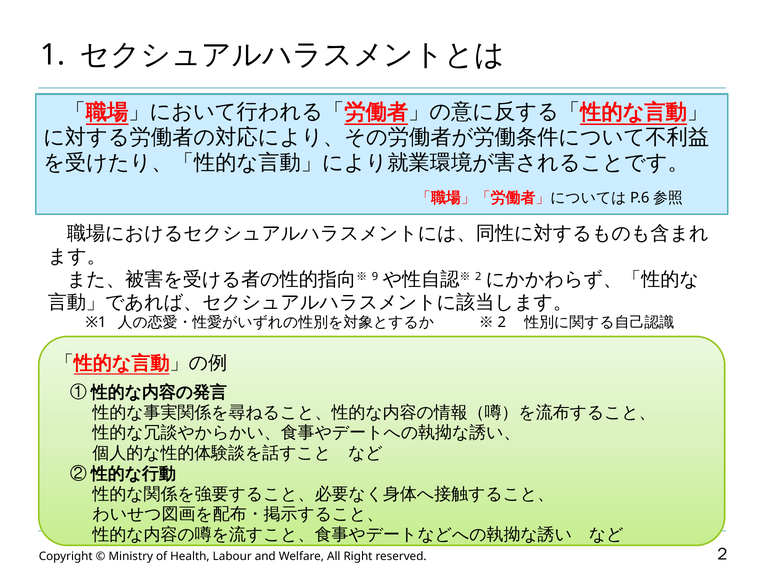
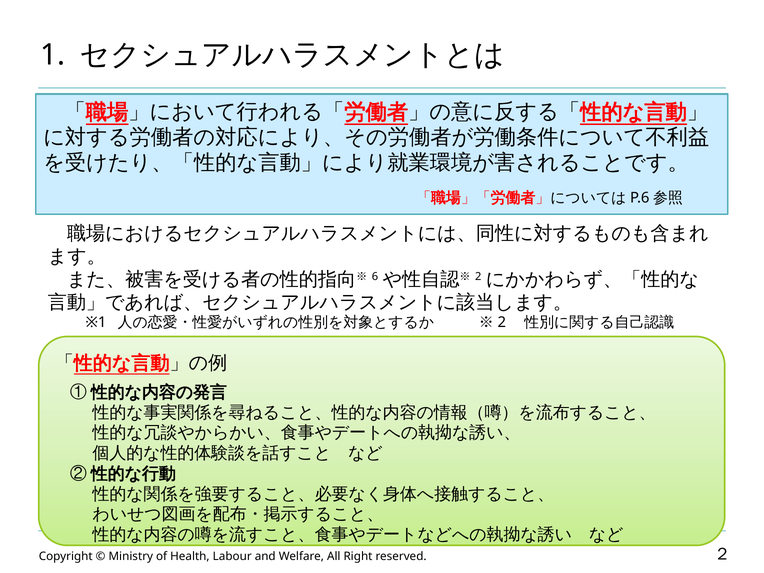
9: 9 -> 6 (375, 276)
